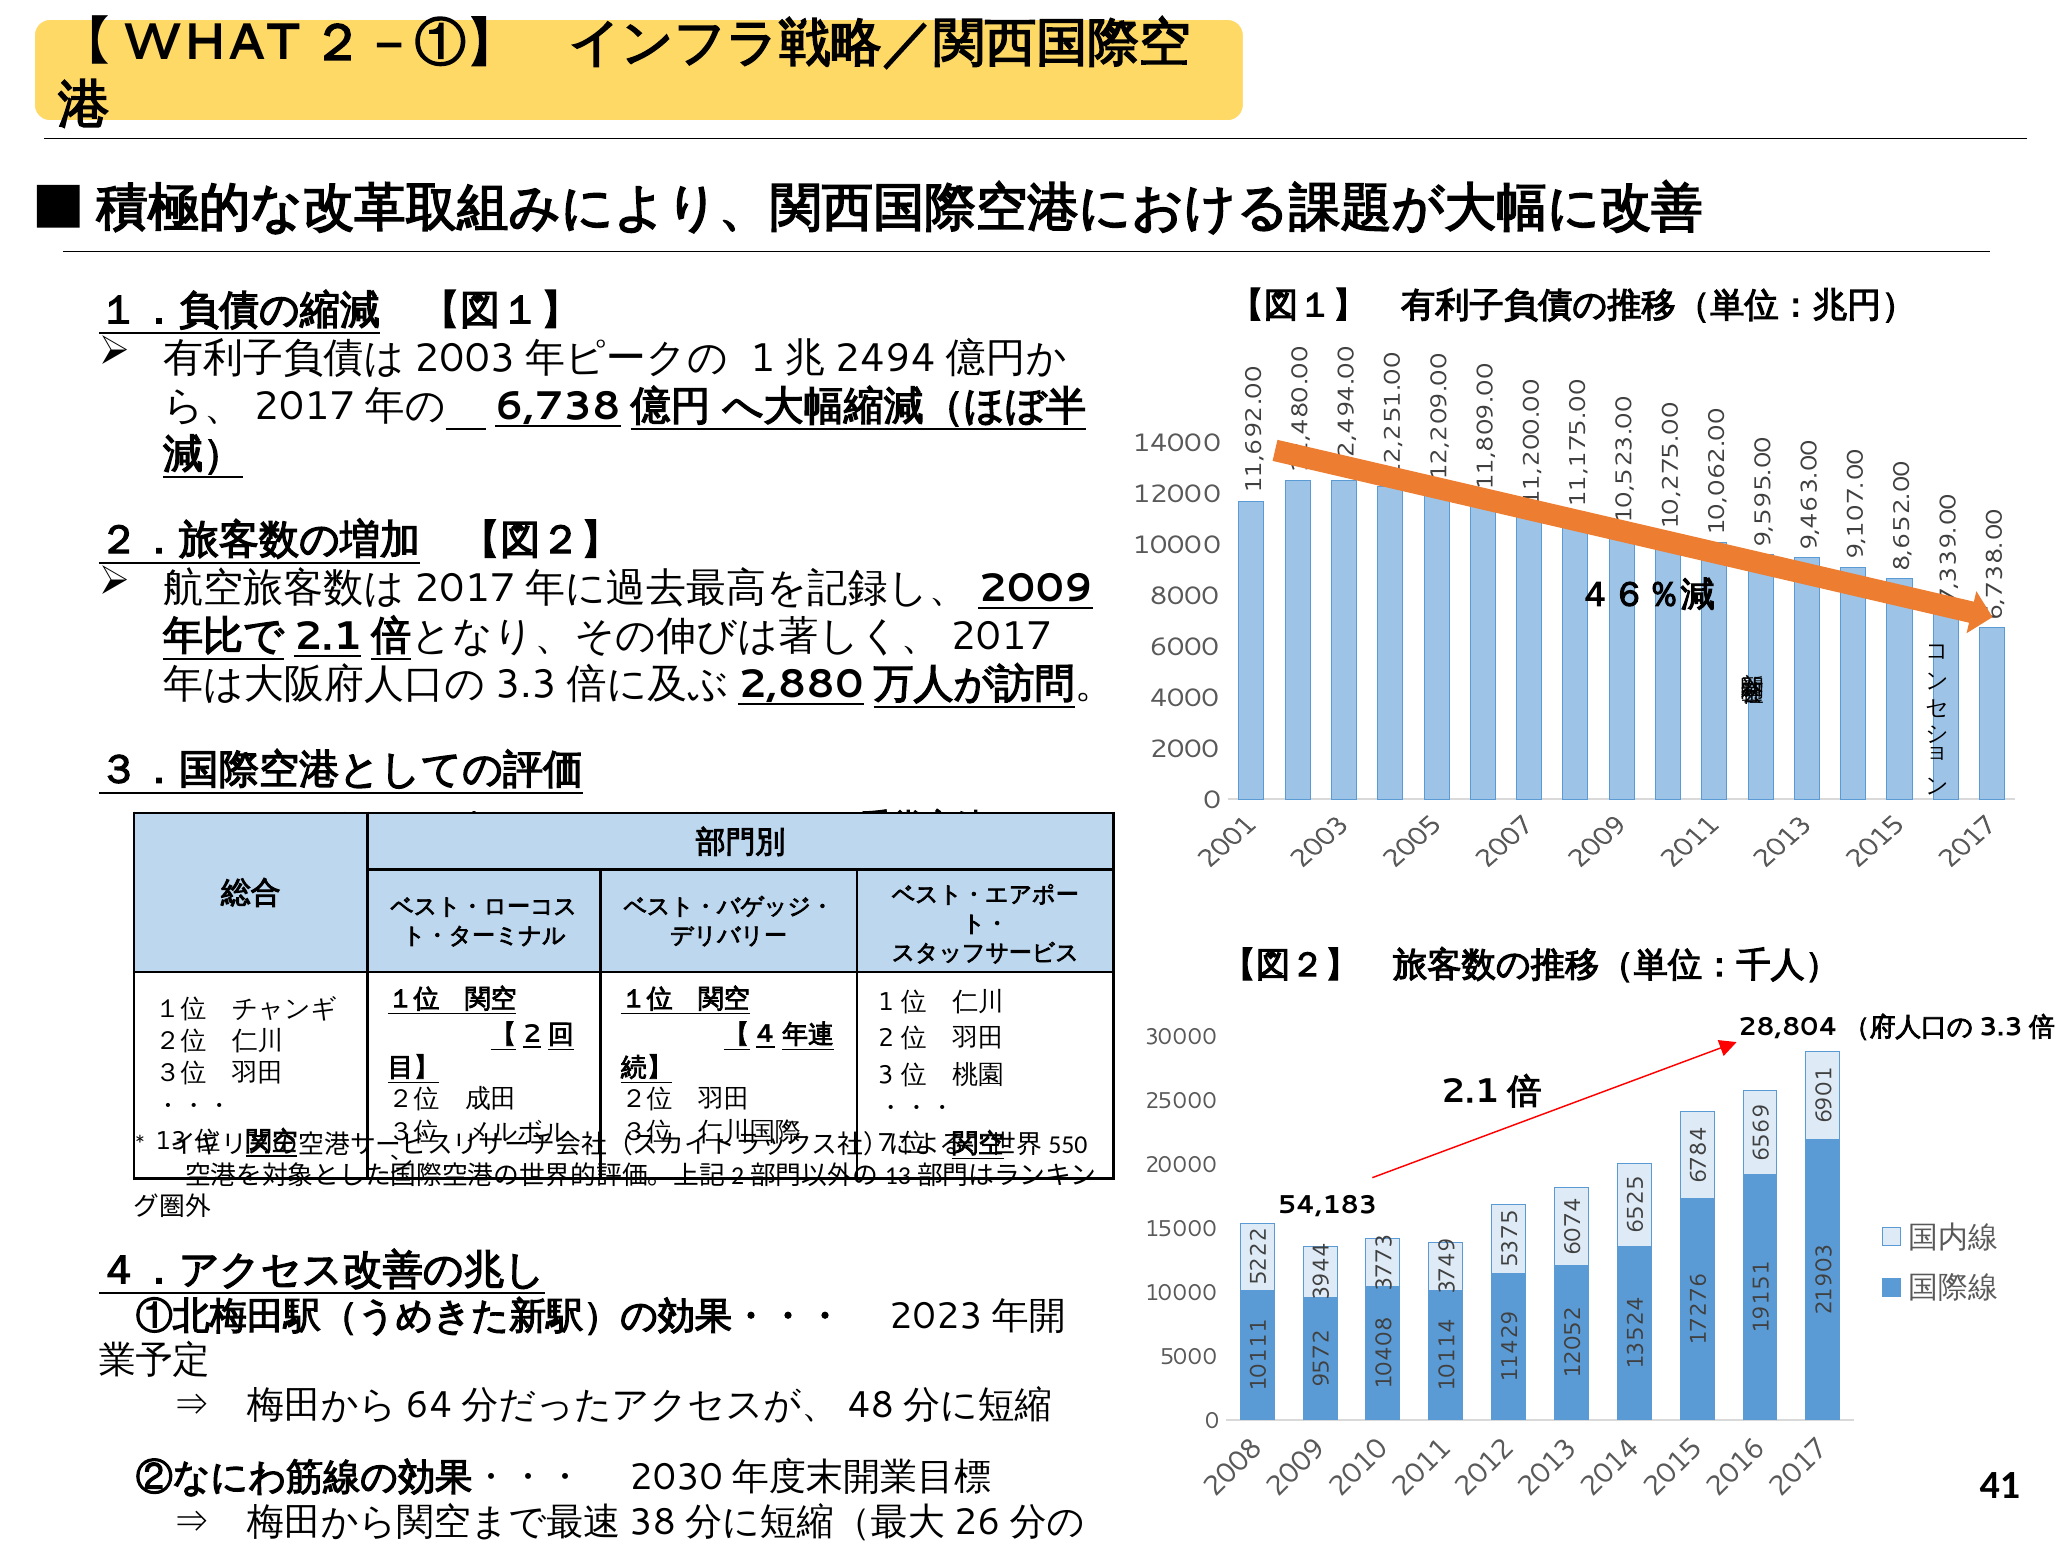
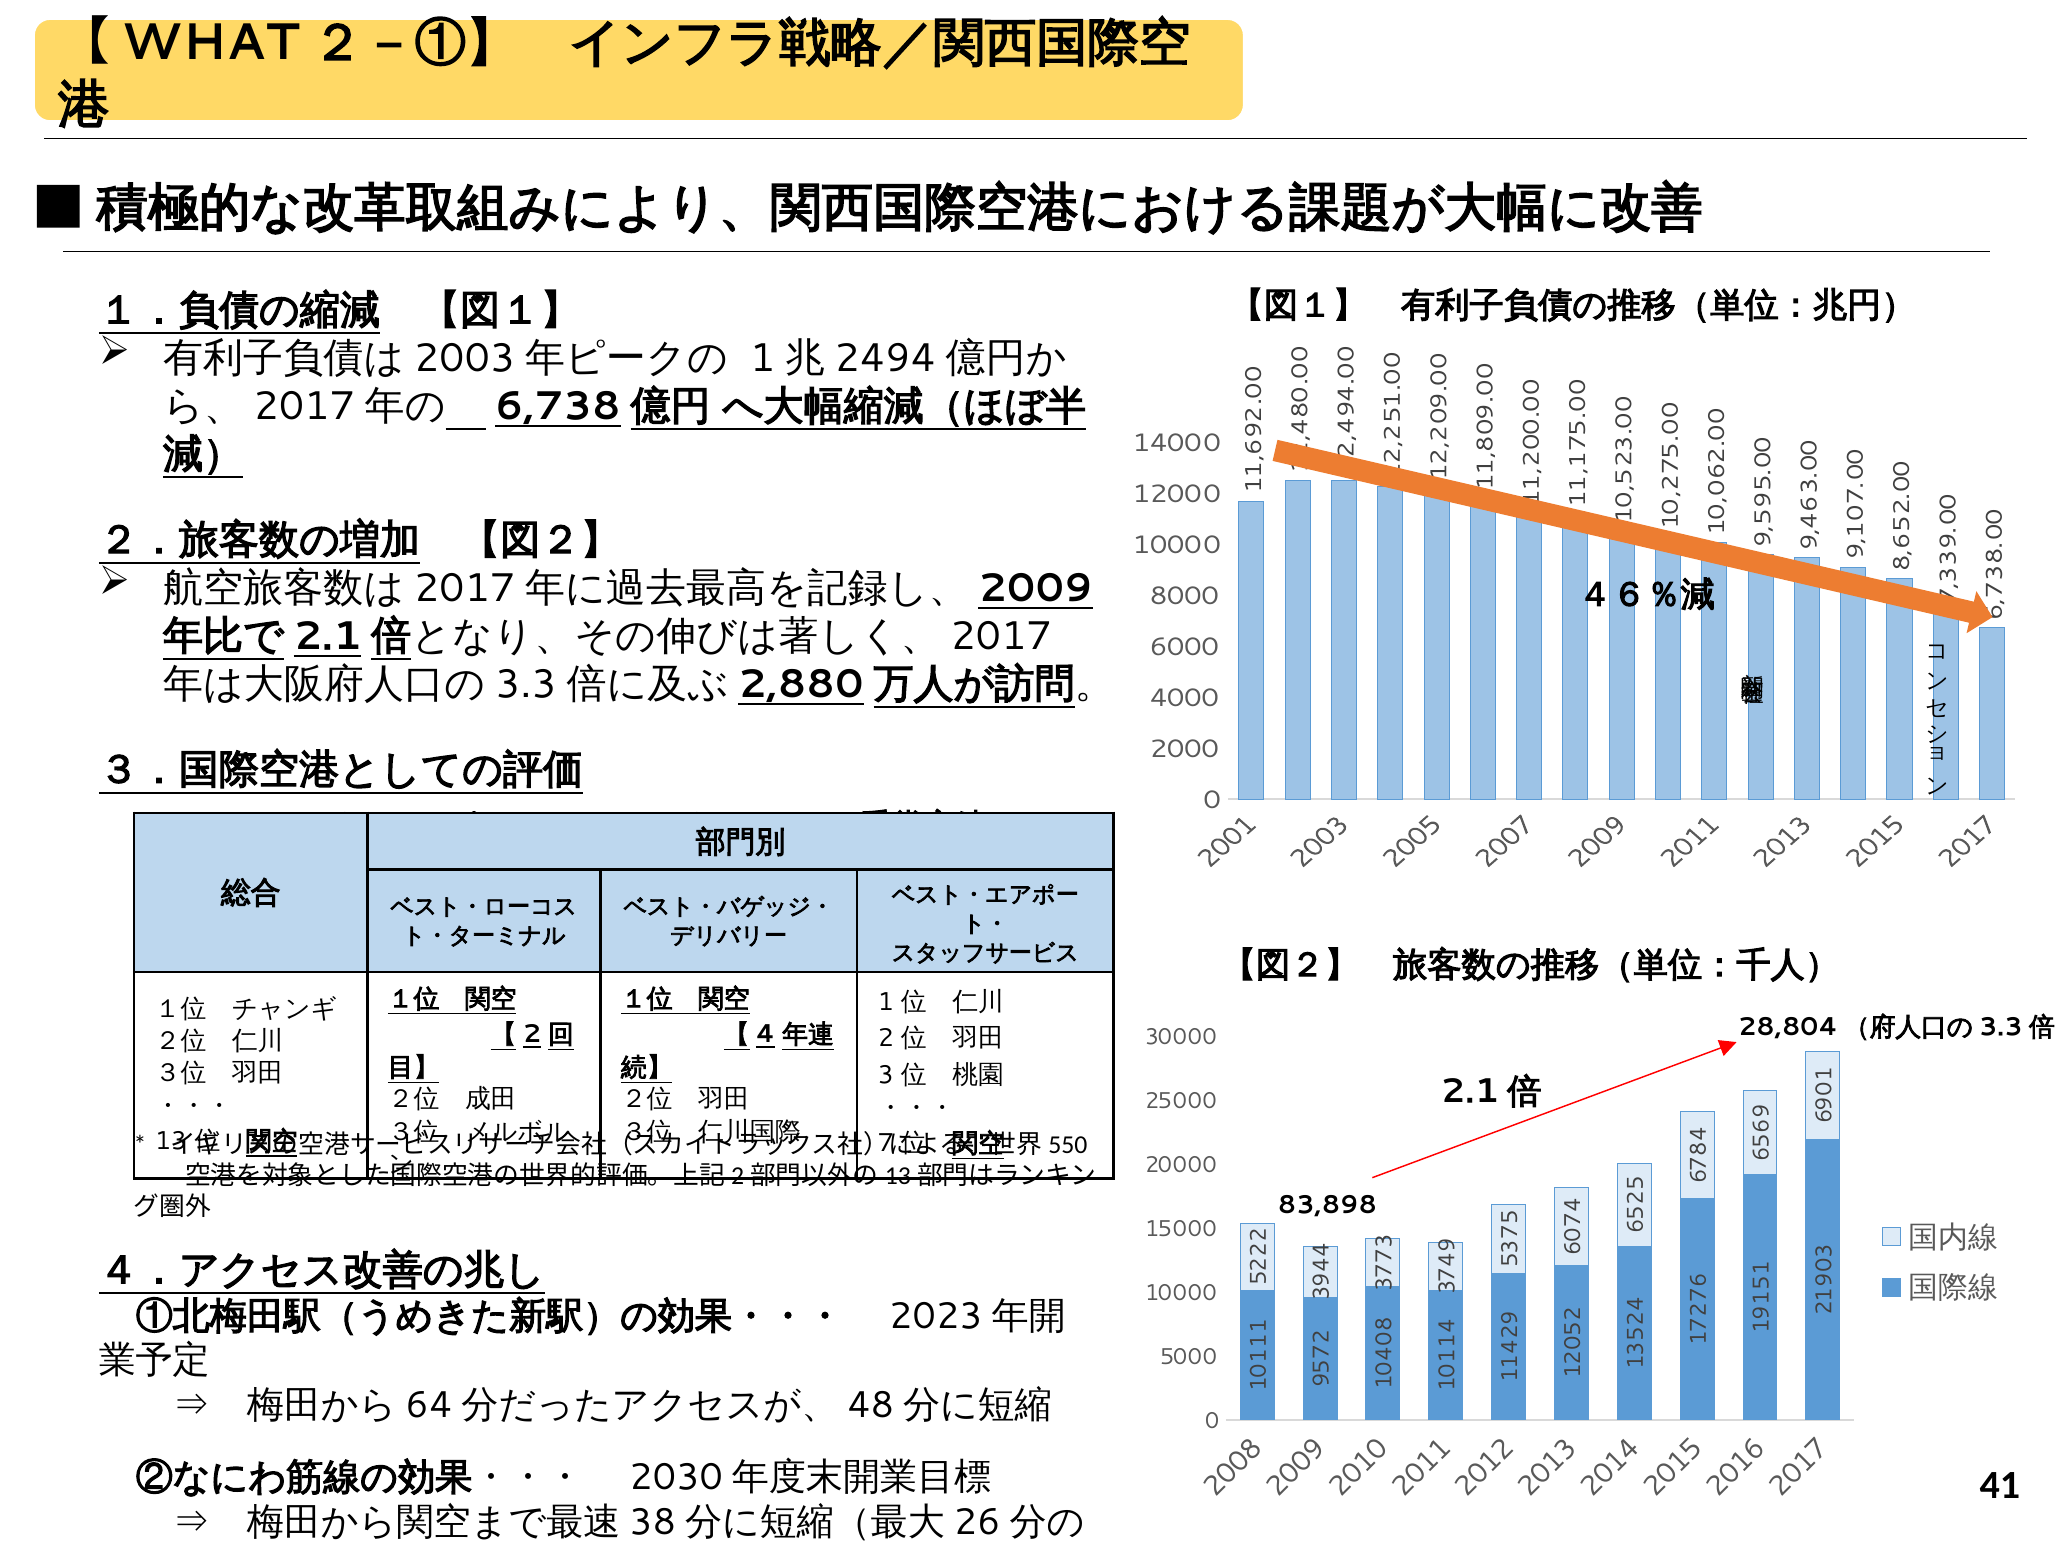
54,183: 54,183 -> 83,898 (1327, 1205)
